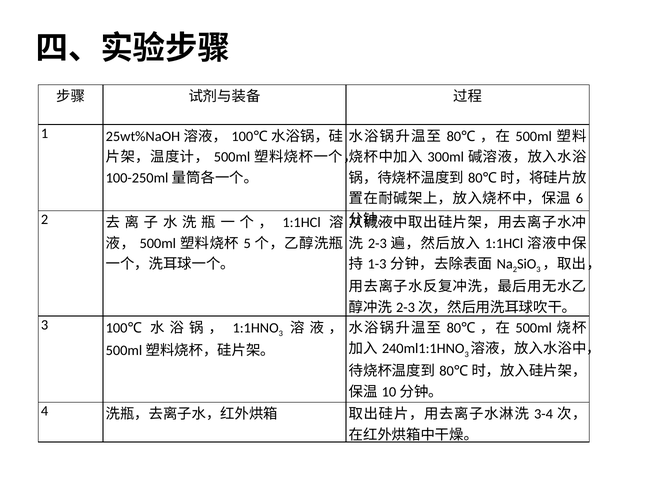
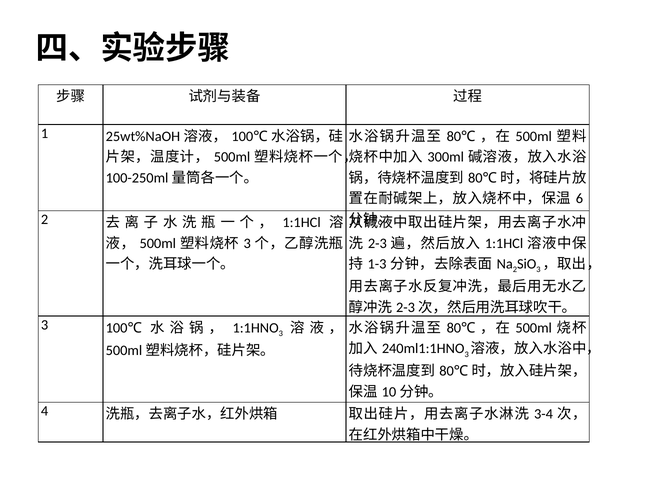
5: 5 -> 3 (247, 243)
